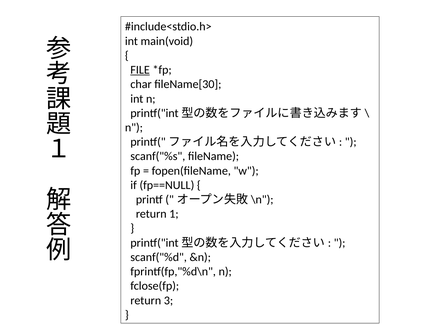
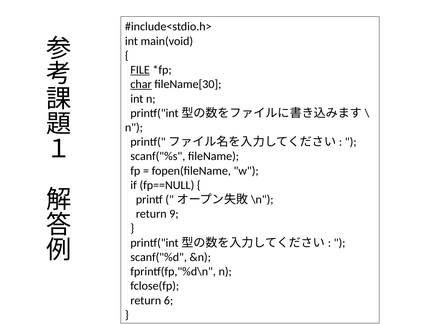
char underline: none -> present (141, 84)
1: 1 -> 9 (174, 214)
3: 3 -> 6 (169, 300)
